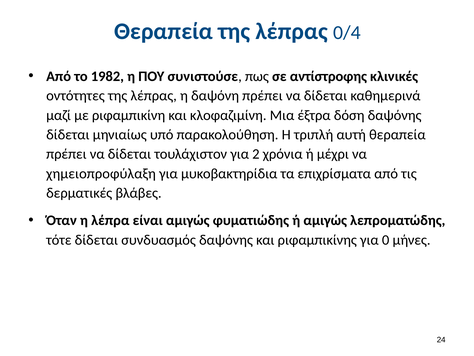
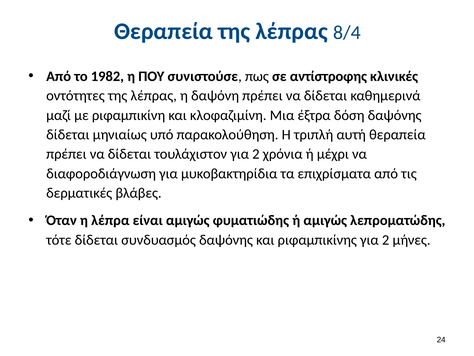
0/4: 0/4 -> 8/4 (347, 33)
χημειοπροφύλαξη: χημειοπροφύλαξη -> διαφοροδιάγνωση (101, 173)
ριφαμπικίνης για 0: 0 -> 2 (386, 240)
